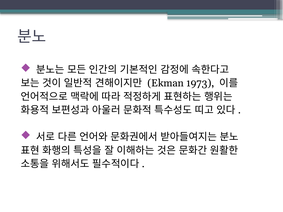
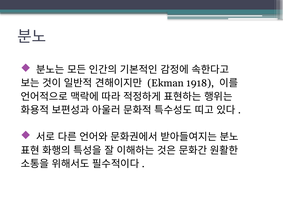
1973: 1973 -> 1918 (200, 83)
